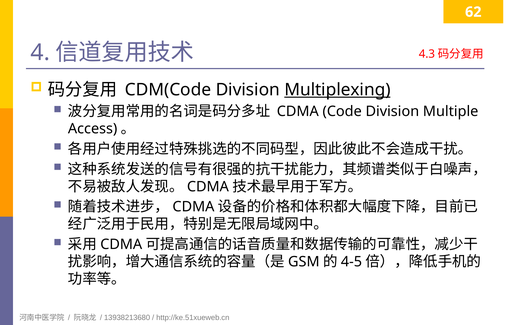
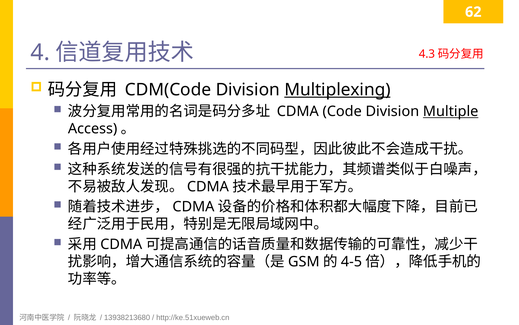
Multiple underline: none -> present (451, 111)
